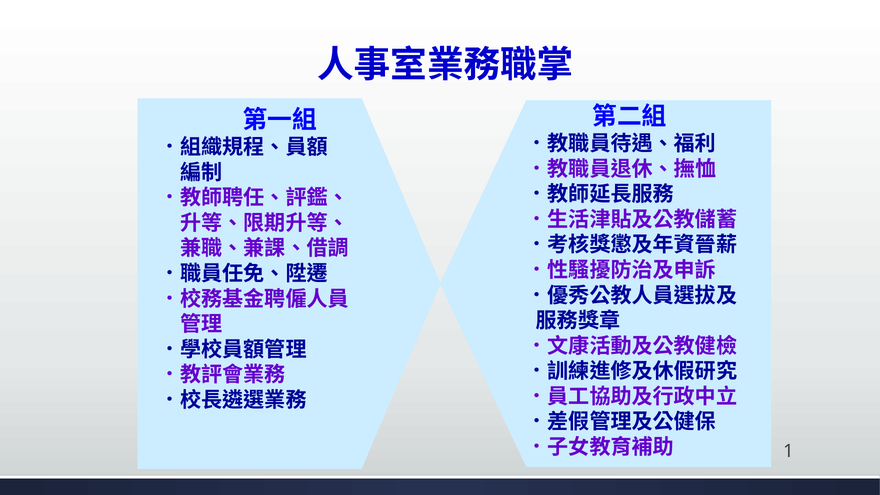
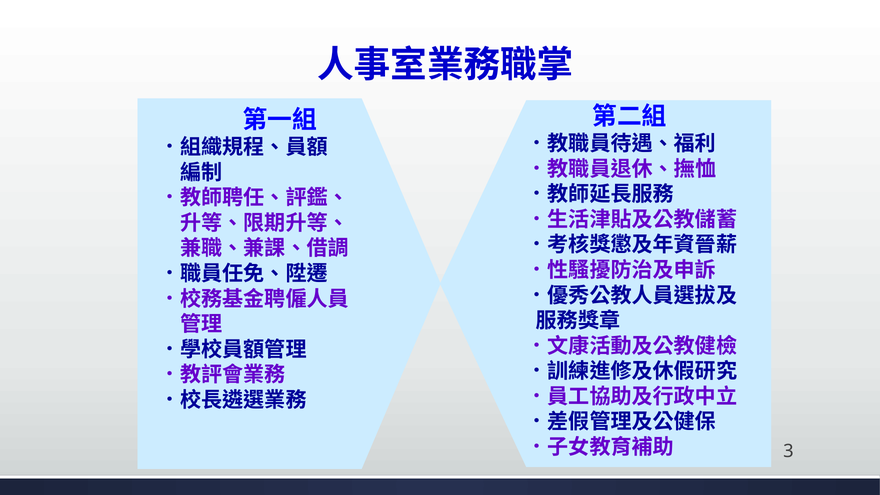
1: 1 -> 3 (788, 451)
